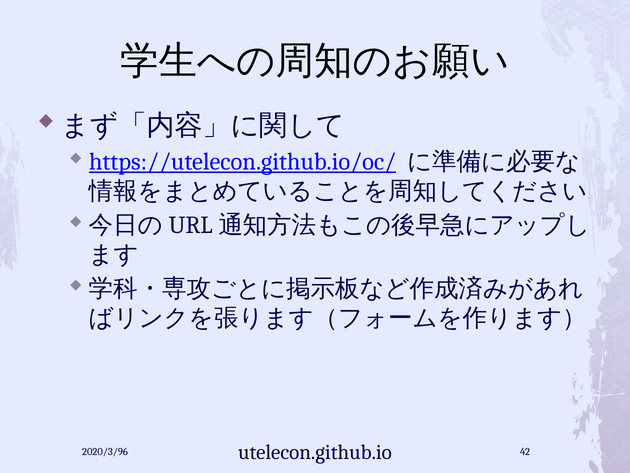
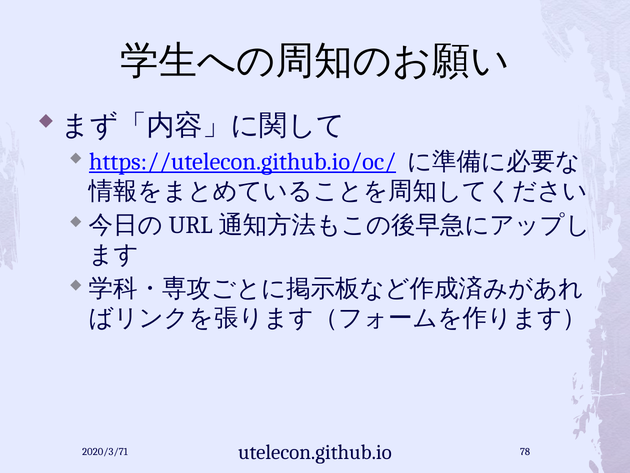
2020/3/96: 2020/3/96 -> 2020/3/71 (105, 451)
42: 42 -> 78 (525, 451)
